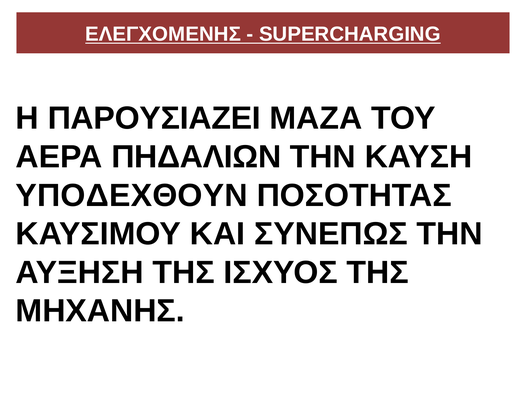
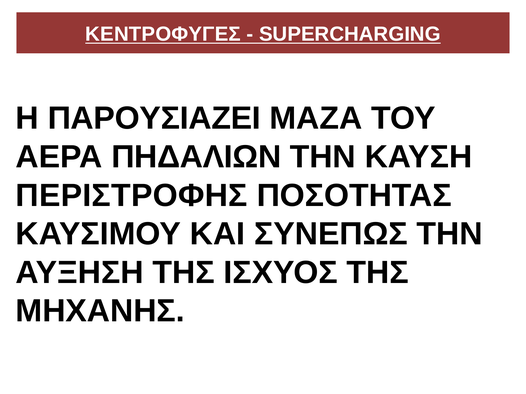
ΕΛΕΓΧΟΜΕΝΗΣ: ΕΛΕΓΧΟΜΕΝΗΣ -> ΚΕΝΤΡΟΦΥΓΕΣ (163, 34)
ΥΠΟΔΕΧΘΟΥΝ: ΥΠΟΔΕΧΘΟΥΝ -> ΠΕΡΙΣΤΡΟΦΗΣ (132, 196)
